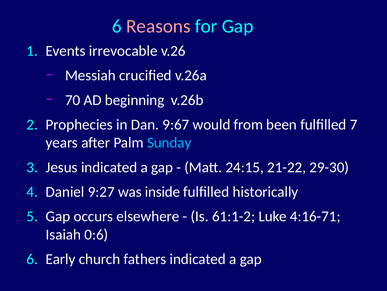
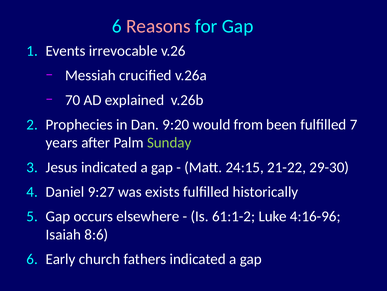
beginning: beginning -> explained (135, 100)
9:67: 9:67 -> 9:20 (176, 124)
Sunday colour: light blue -> light green (169, 142)
inside: inside -> exists (162, 191)
4:16-71: 4:16-71 -> 4:16-96 (315, 216)
0:6: 0:6 -> 8:6 (96, 234)
